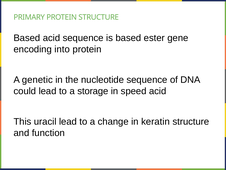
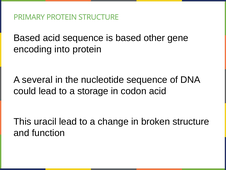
ester: ester -> other (154, 38)
genetic: genetic -> several (37, 80)
speed: speed -> codon (134, 91)
keratin: keratin -> broken (156, 121)
